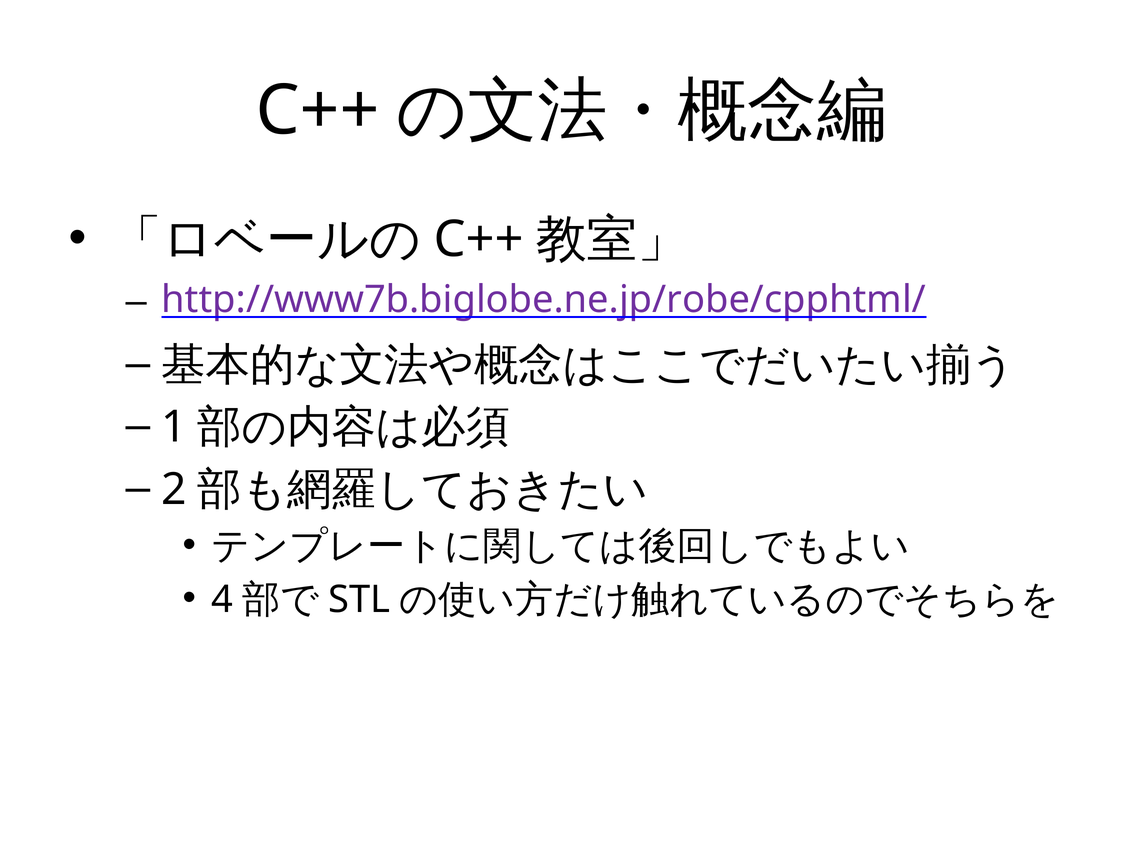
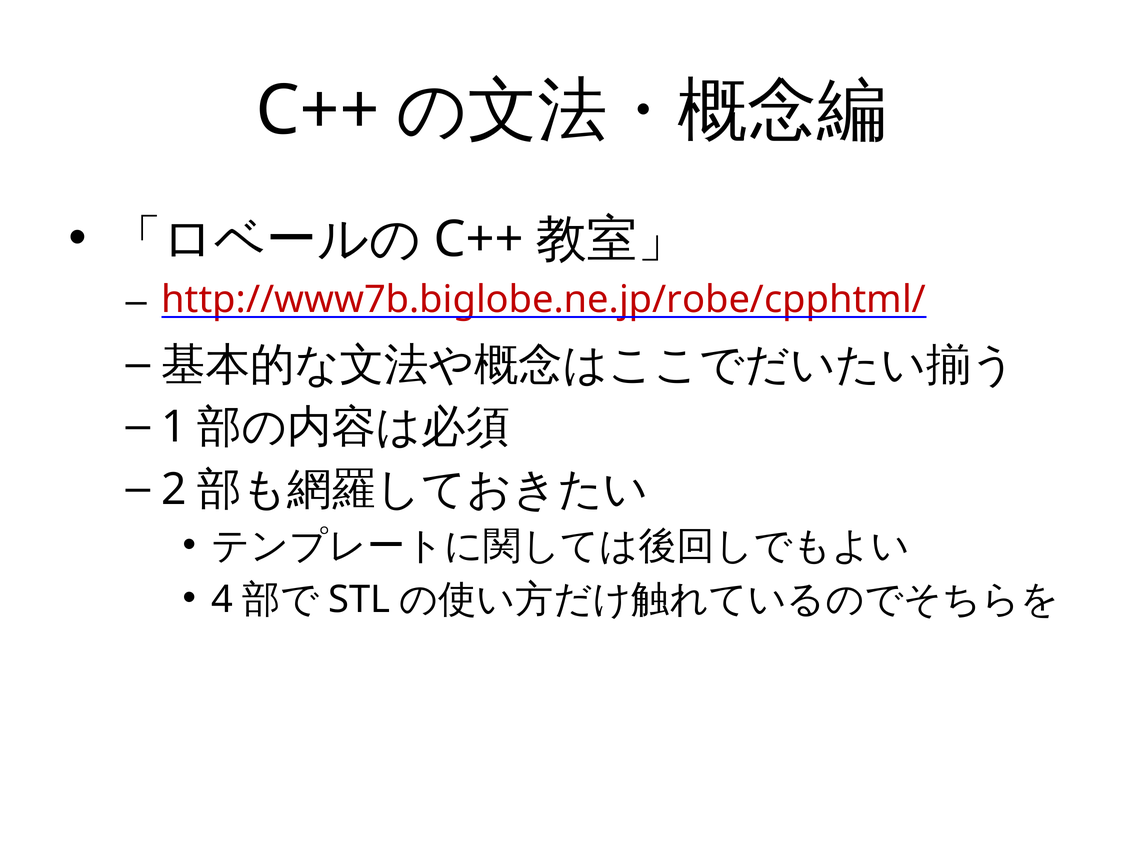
http://www7b.biglobe.ne.jp/robe/cpphtml/ colour: purple -> red (544, 300)
